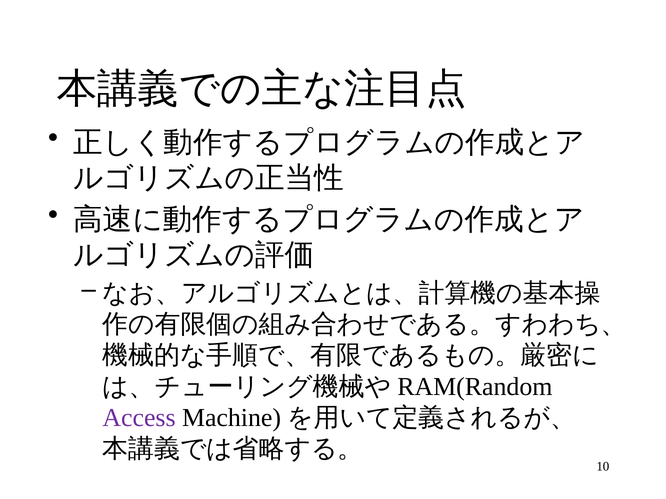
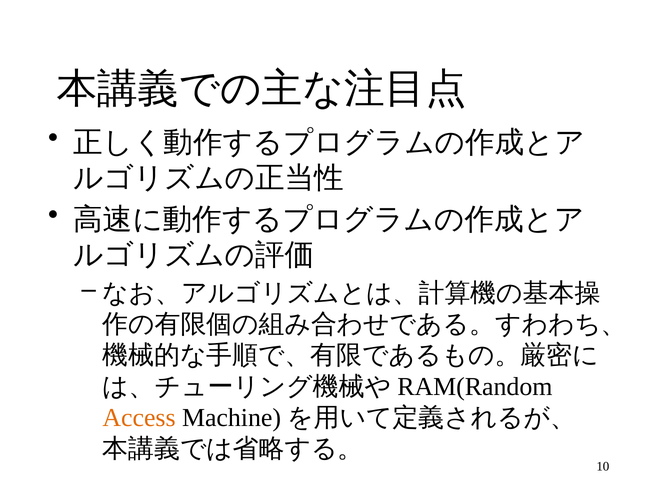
Access colour: purple -> orange (139, 418)
